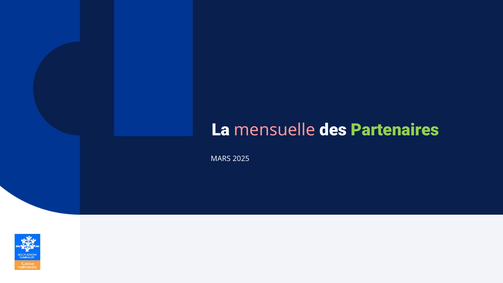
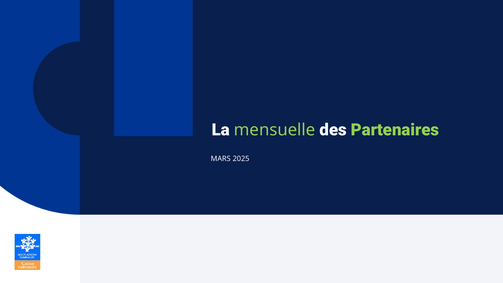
mensuelle colour: pink -> light green (275, 130)
